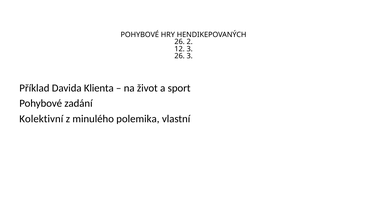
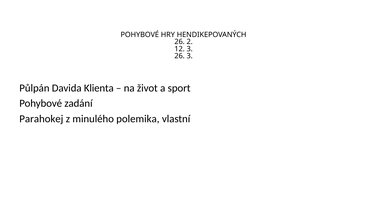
Příklad: Příklad -> Půlpán (34, 88)
Kolektivní: Kolektivní -> Parahokej (41, 119)
